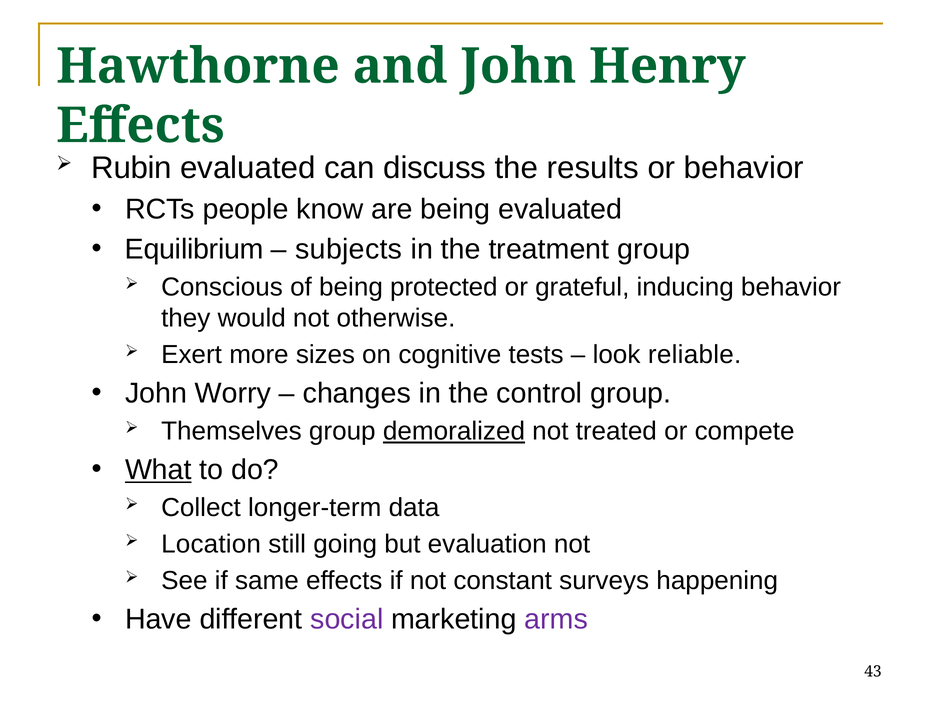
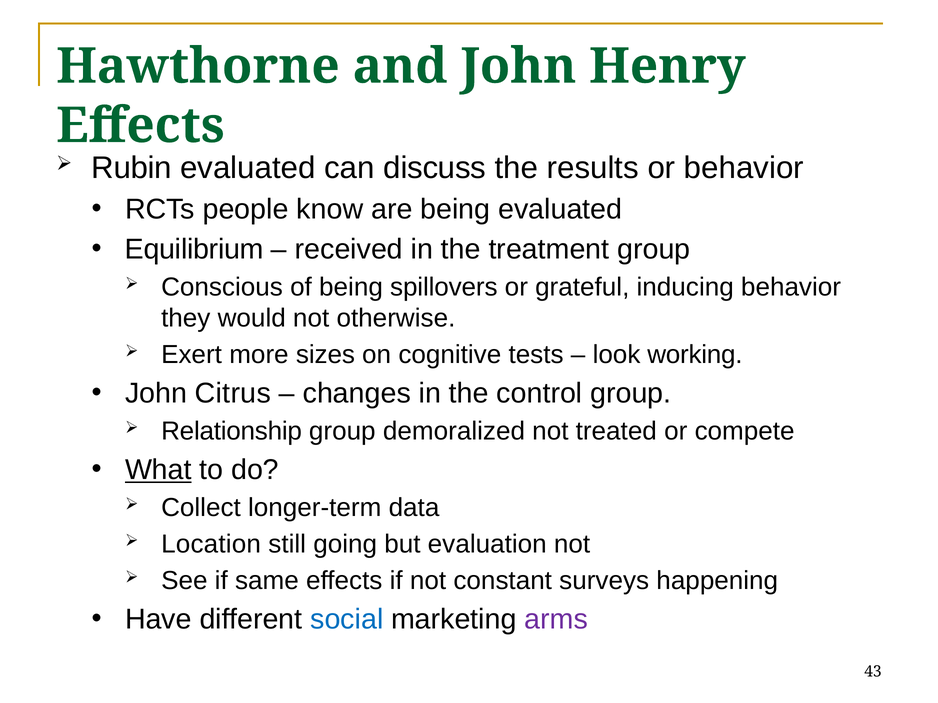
subjects: subjects -> received (349, 249)
protected: protected -> spillovers (444, 287)
reliable: reliable -> working (695, 355)
Worry: Worry -> Citrus (233, 394)
Themselves: Themselves -> Relationship (232, 432)
demoralized underline: present -> none (454, 432)
social colour: purple -> blue (347, 620)
